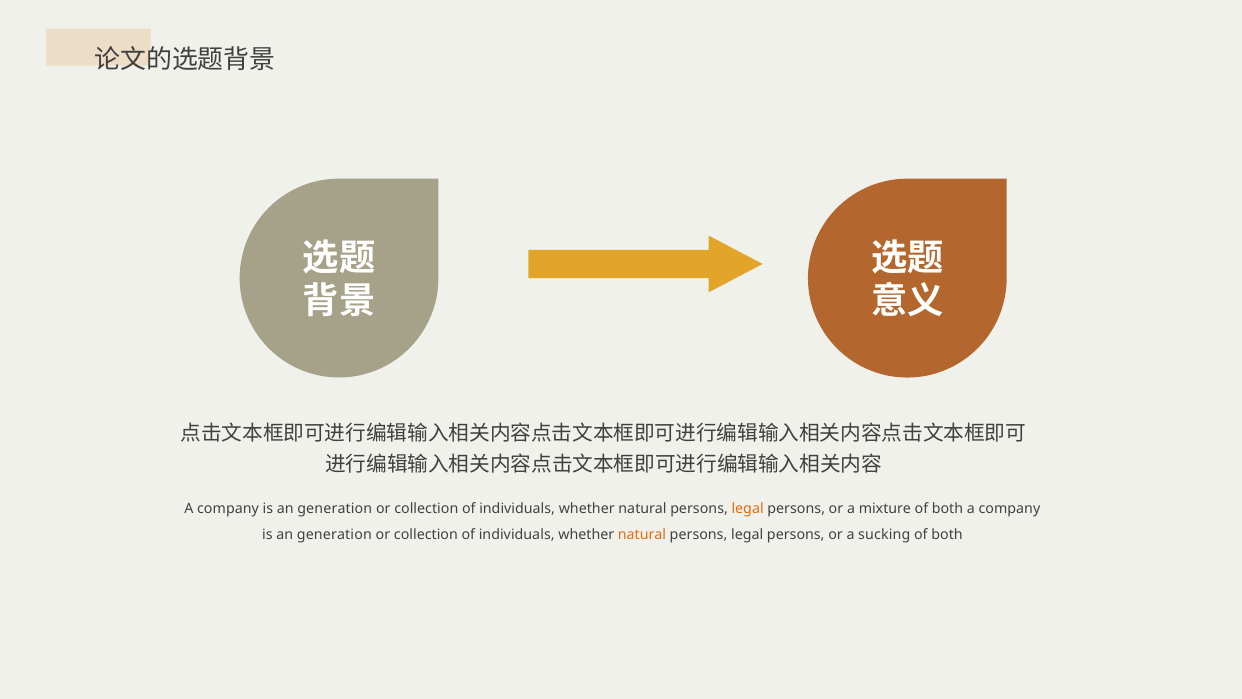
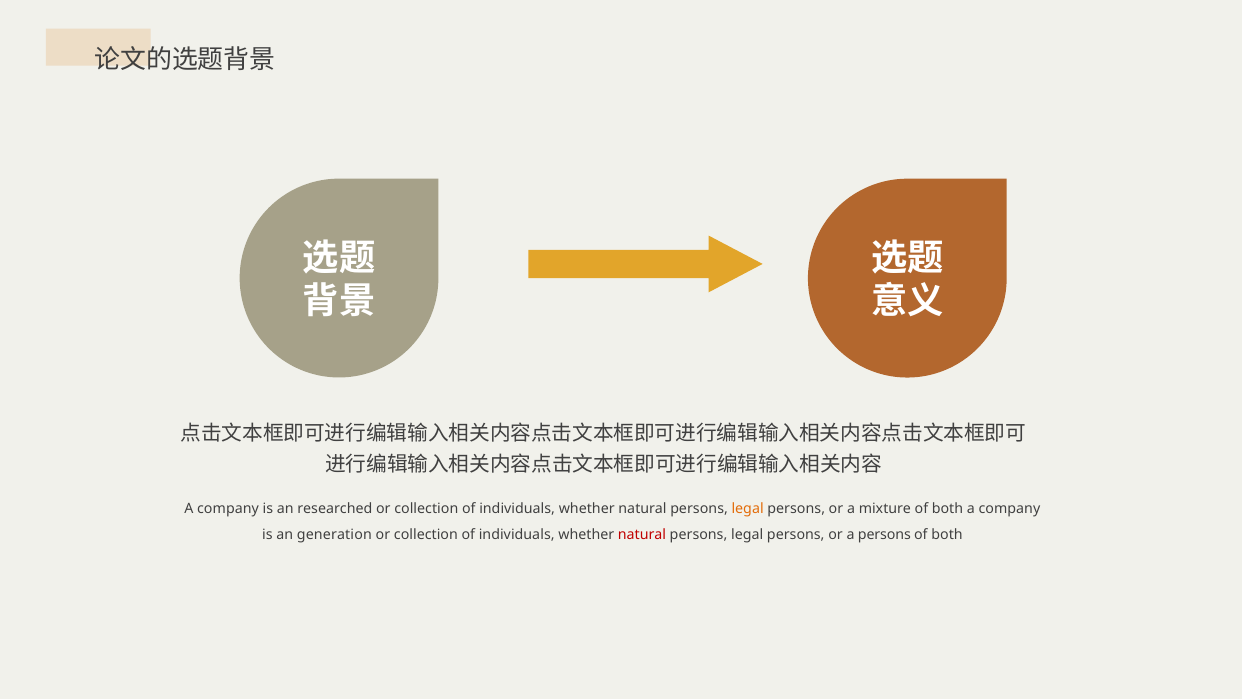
generation: generation -> researched (335, 509)
natural colour: orange -> red (642, 535)
a sucking: sucking -> persons (884, 535)
